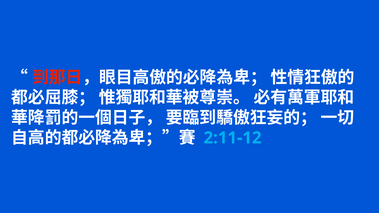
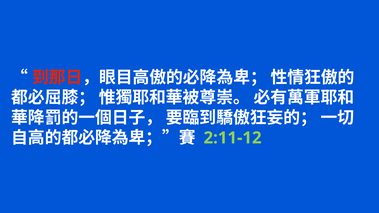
2:11-12 colour: light blue -> light green (233, 138)
